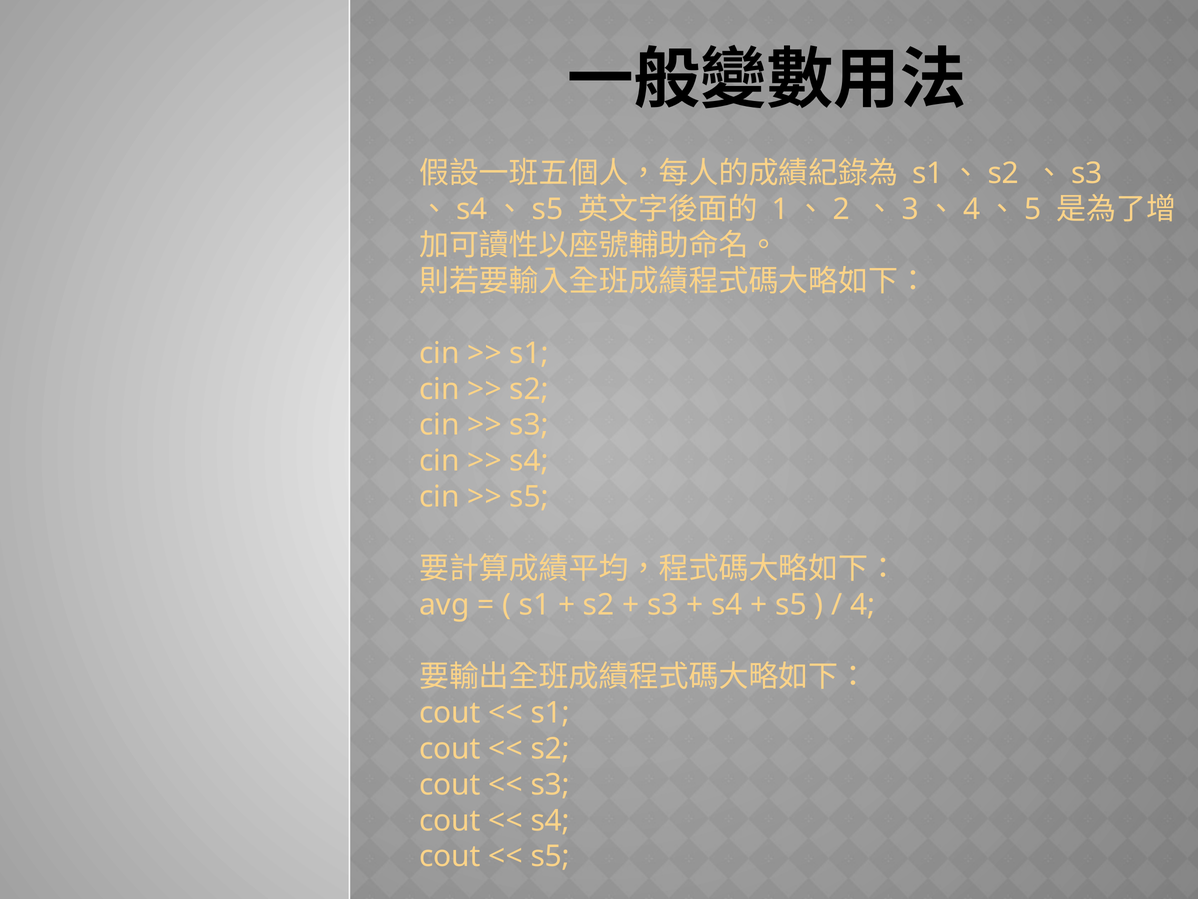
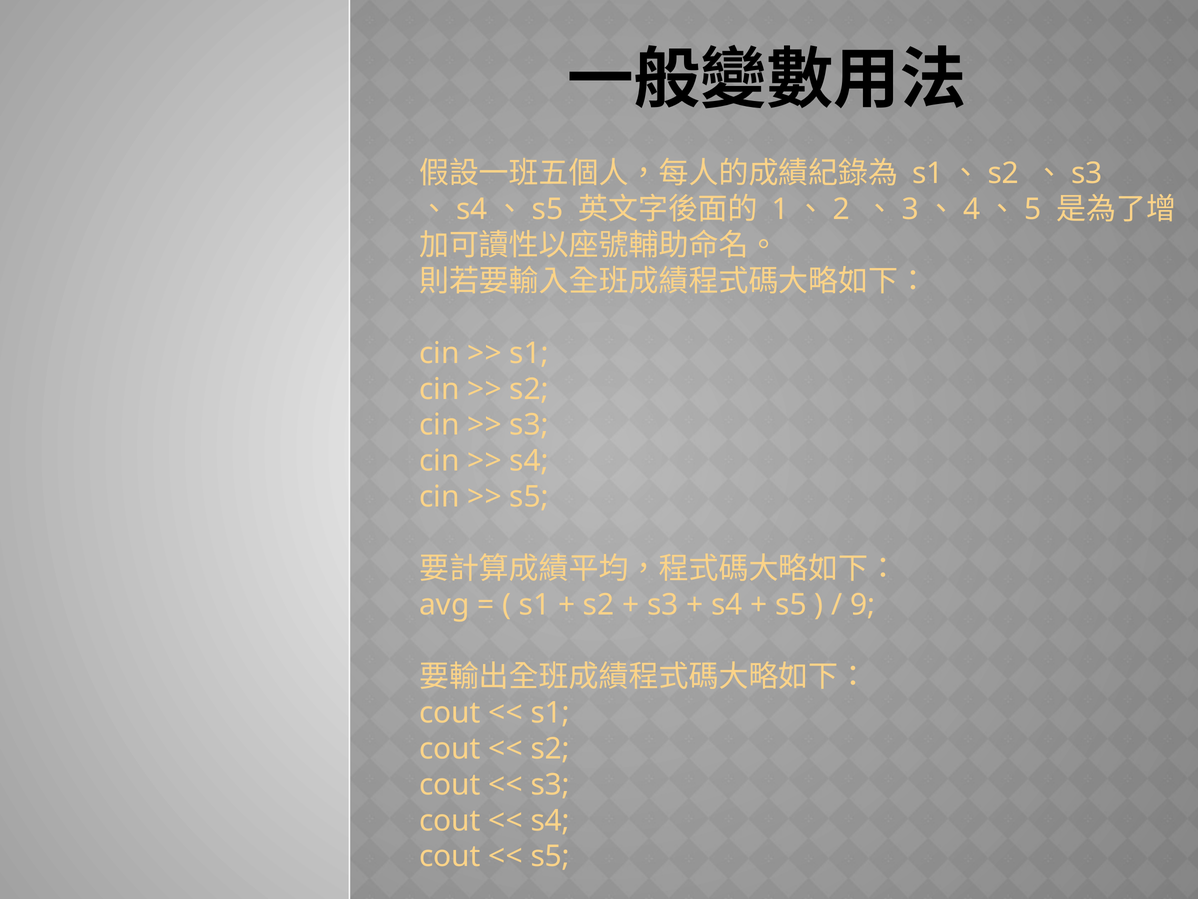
4: 4 -> 9 (863, 605)
